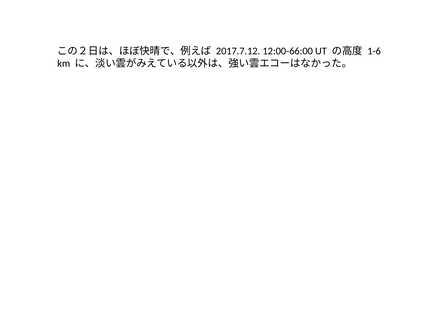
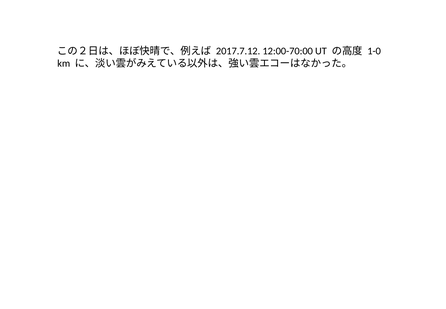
12:00-66:00: 12:00-66:00 -> 12:00-70:00 (288, 51)
1-6: 1-6 -> 1-0 (374, 51)
